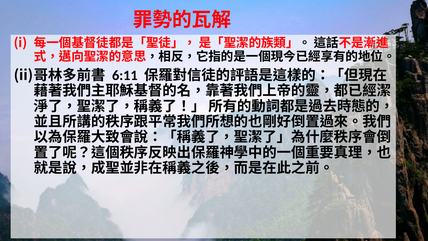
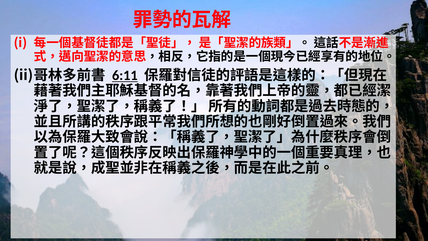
6:11 underline: none -> present (125, 75)
